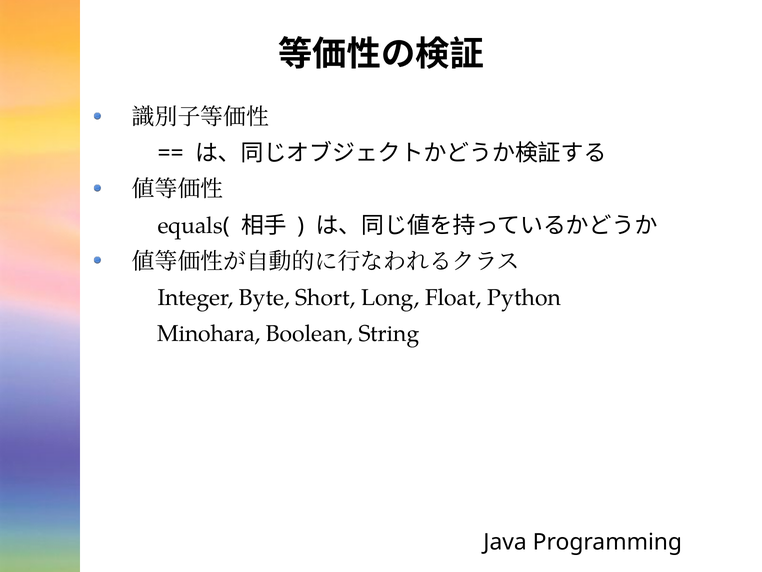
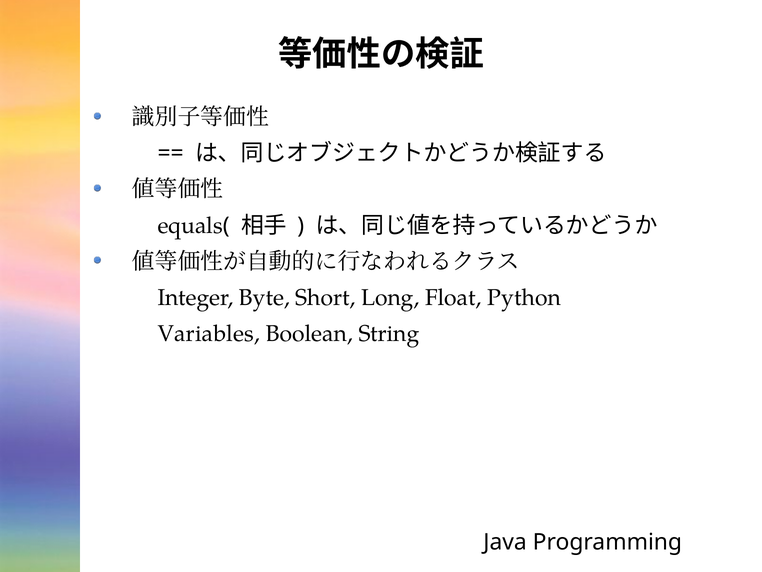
Minohara: Minohara -> Variables (209, 333)
